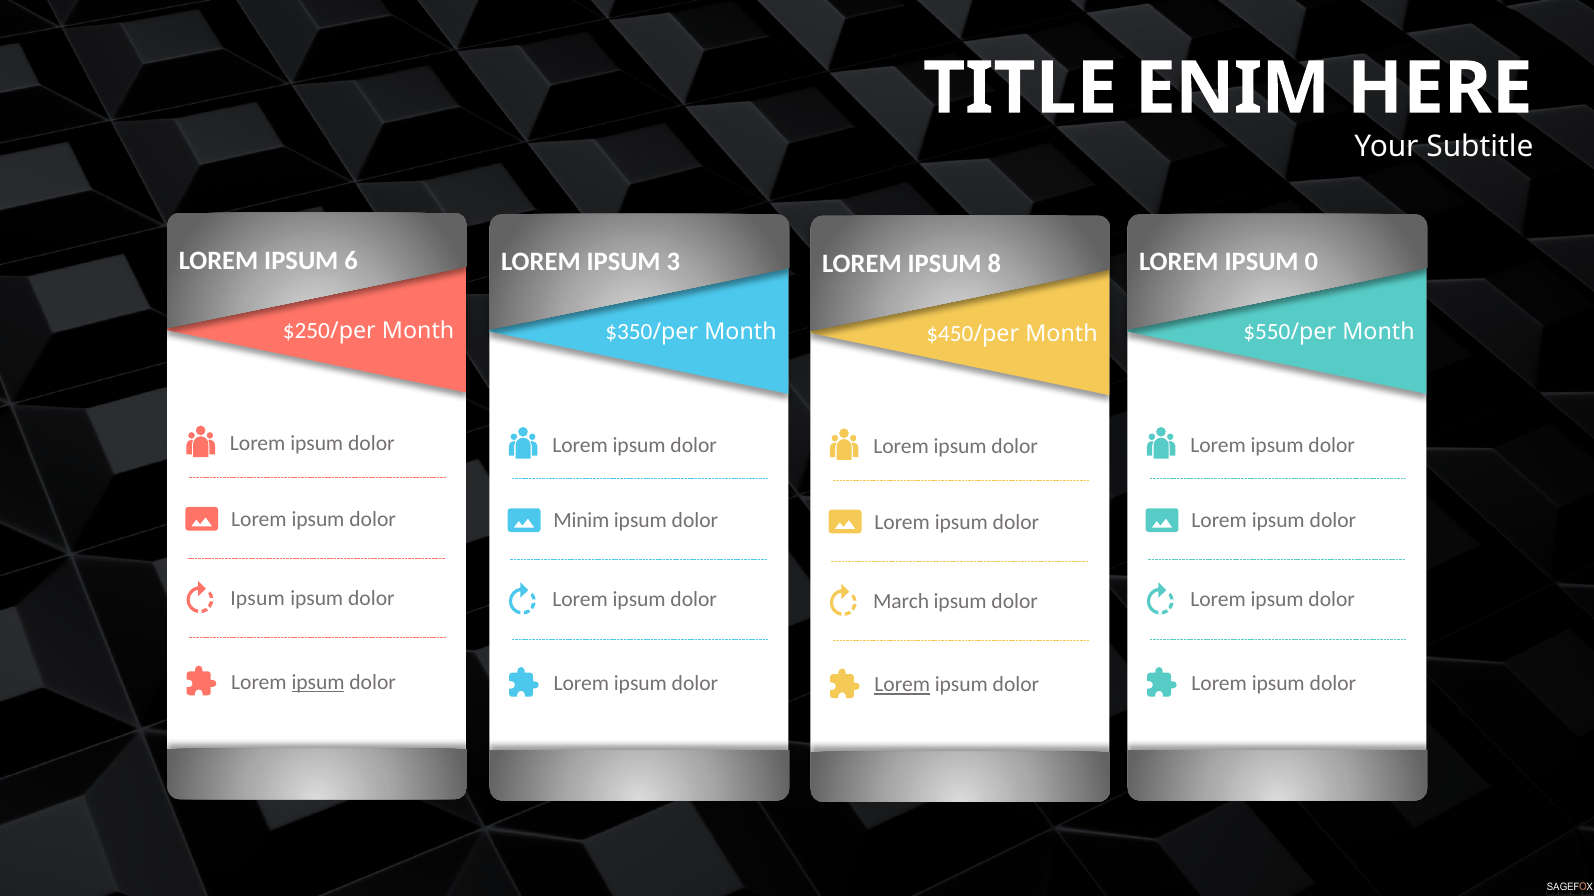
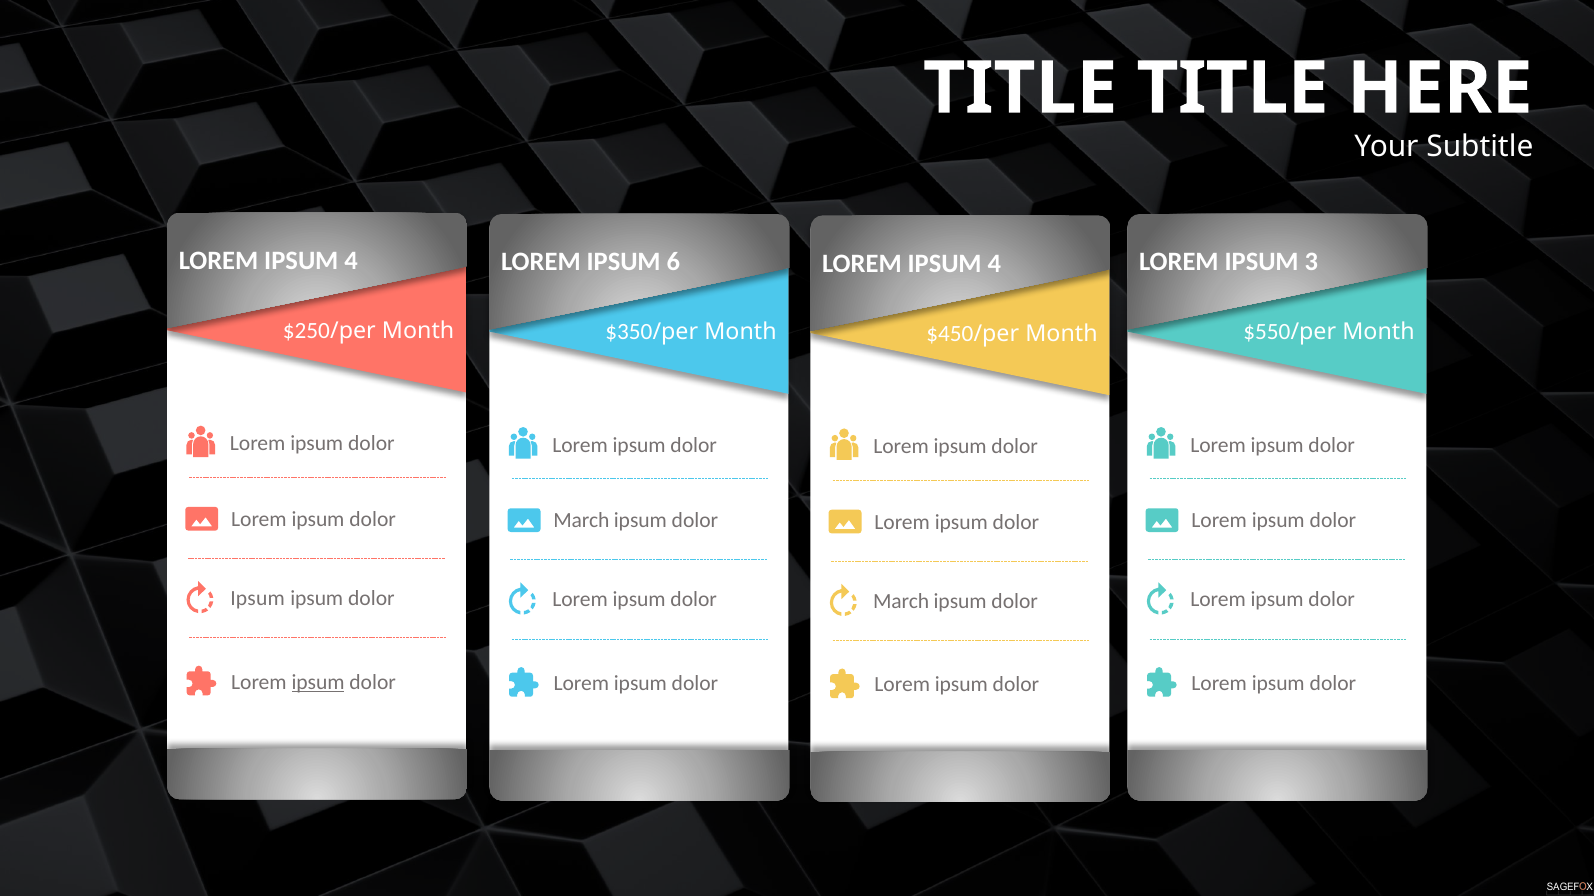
TITLE ENIM: ENIM -> TITLE (1233, 89)
6: 6 -> 4 (351, 261)
3: 3 -> 6 (673, 262)
0: 0 -> 3 (1311, 262)
8: 8 -> 4 (994, 263)
Minim: Minim -> March (581, 521)
Lorem underline: present -> none (902, 685)
